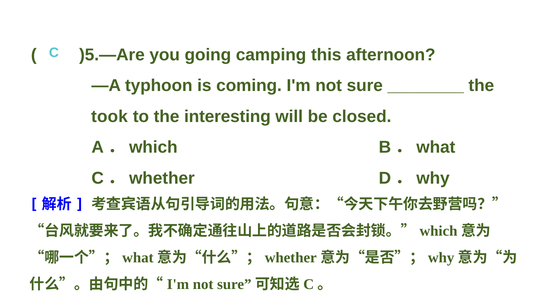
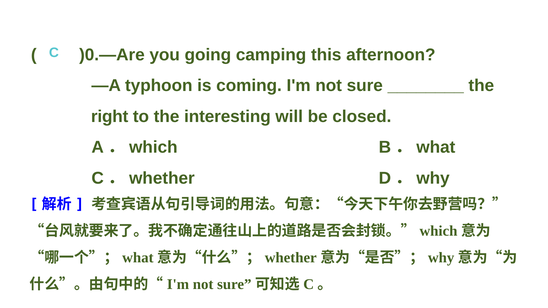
)5.—Are: )5.—Are -> )0.—Are (112, 55)
took: took -> right (110, 117)
